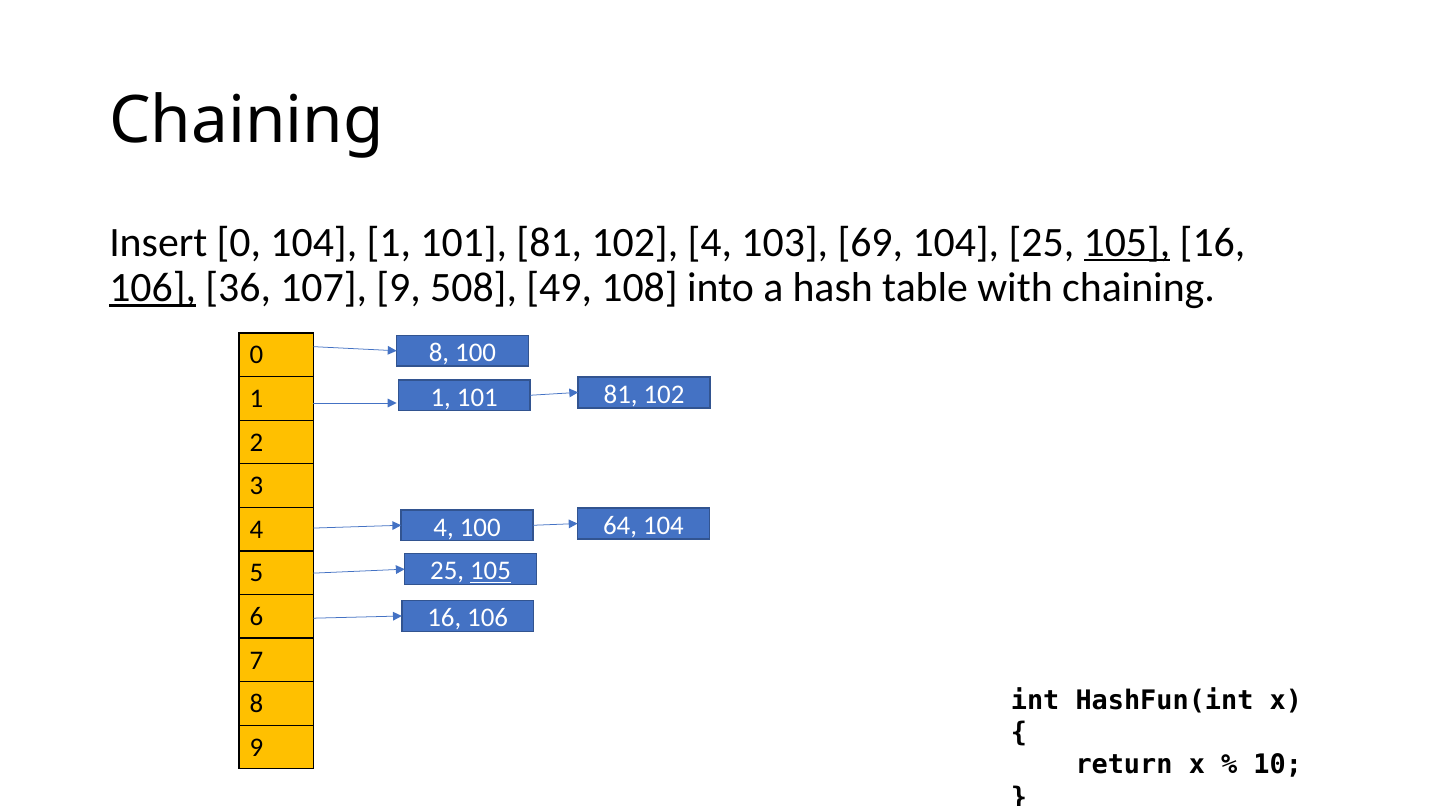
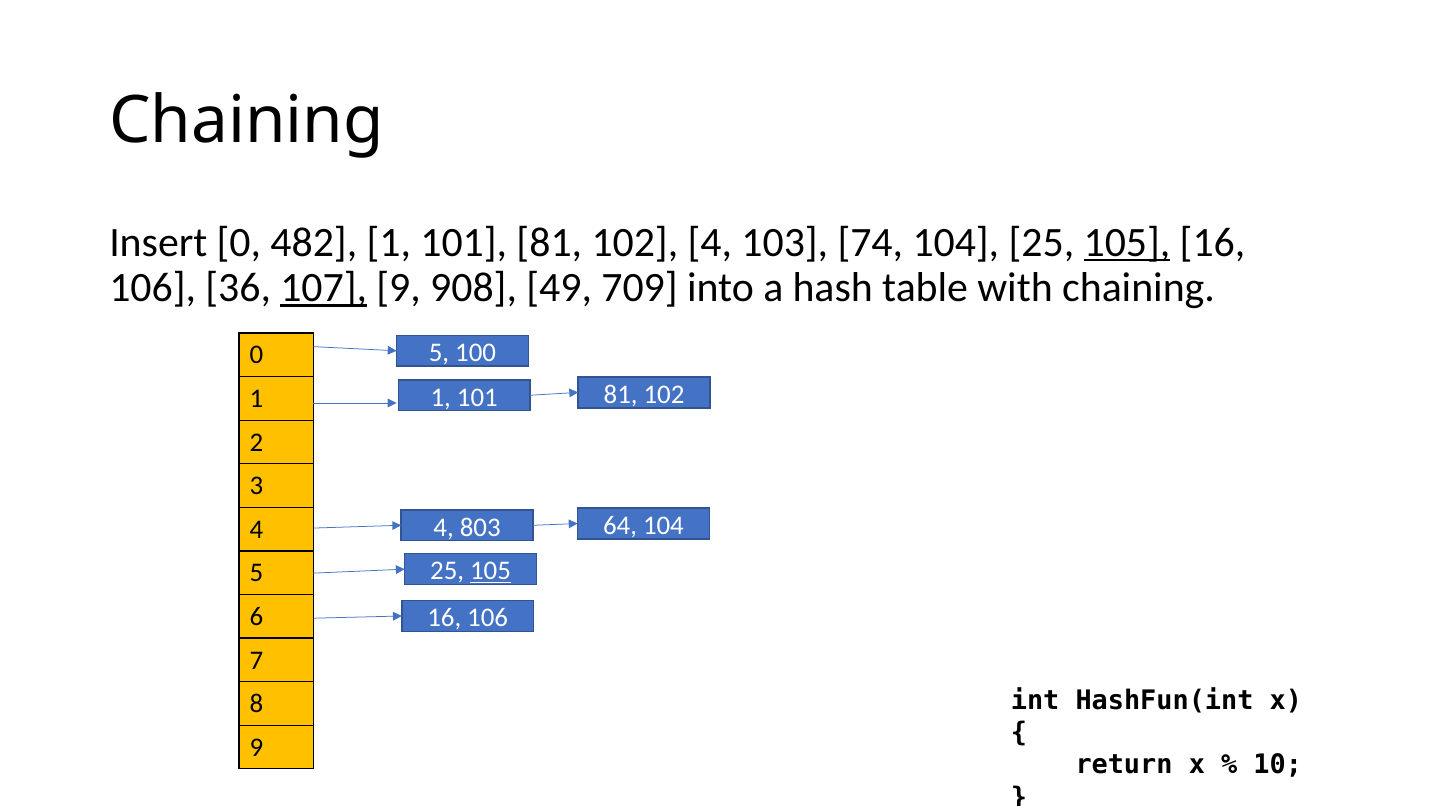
0 104: 104 -> 482 (314, 242)
69: 69 -> 74 (870, 242)
106 underline: present -> none (153, 288)
107 underline: none -> present (324, 288)
508: 508 -> 908 (474, 288)
108: 108 -> 709 (640, 288)
8: 8 -> 5 (439, 353)
4 100: 100 -> 803 (480, 528)
